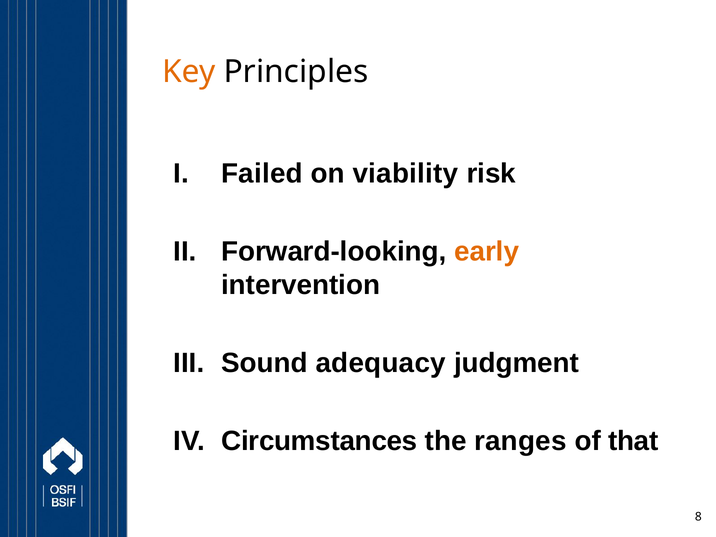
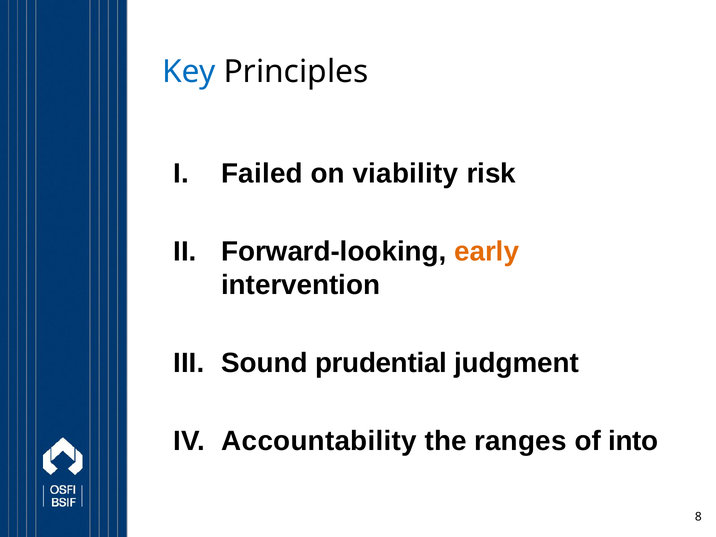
Key colour: orange -> blue (189, 72)
adequacy: adequacy -> prudential (381, 363)
Circumstances: Circumstances -> Accountability (319, 441)
that: that -> into (633, 441)
